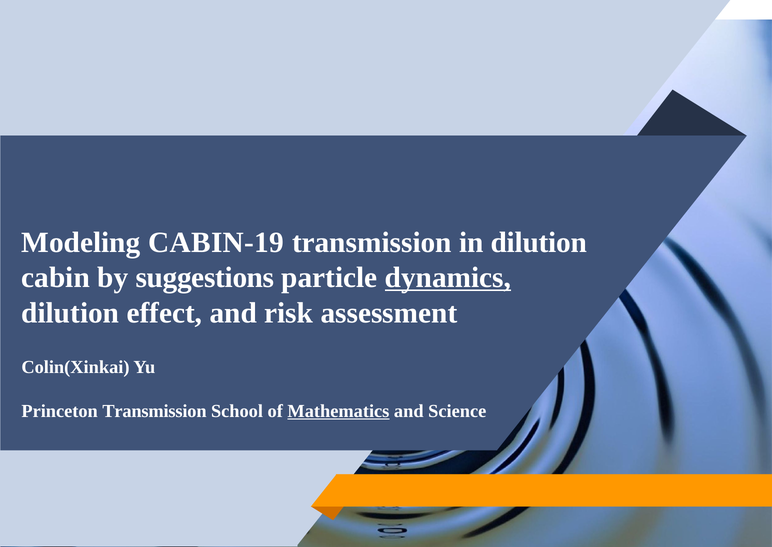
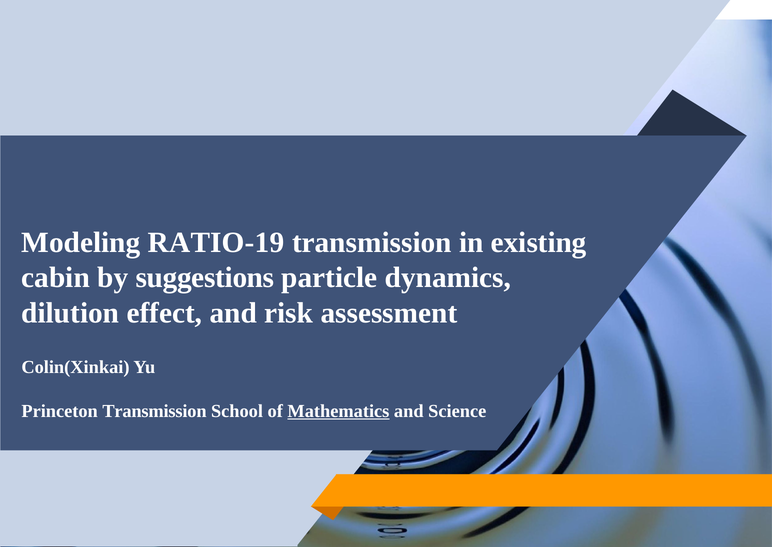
CABIN-19: CABIN-19 -> RATIO-19 (216, 242)
in dilution: dilution -> existing (539, 242)
dynamics underline: present -> none (448, 277)
